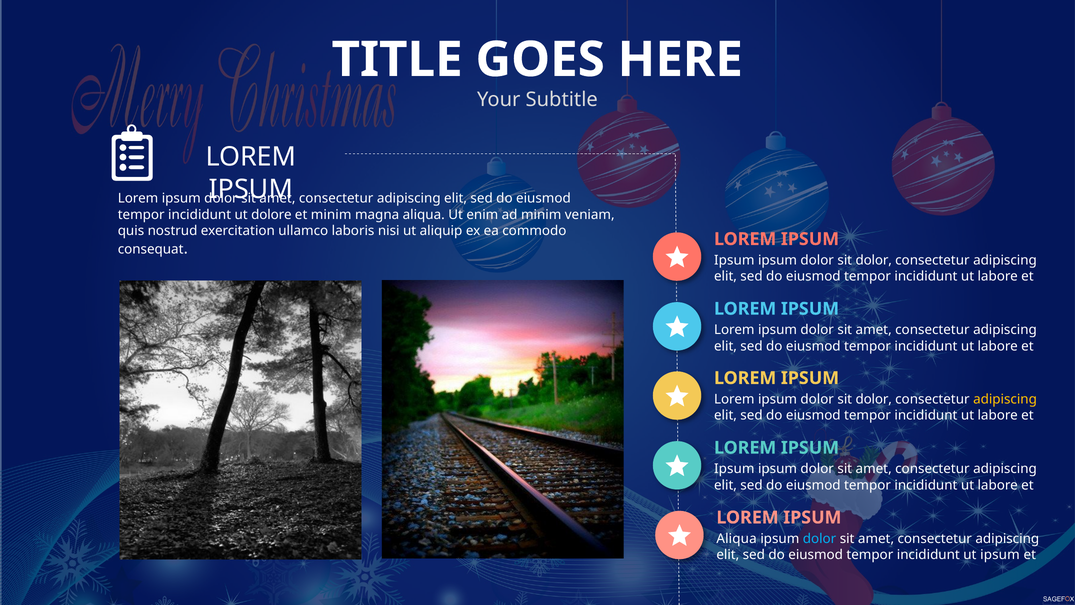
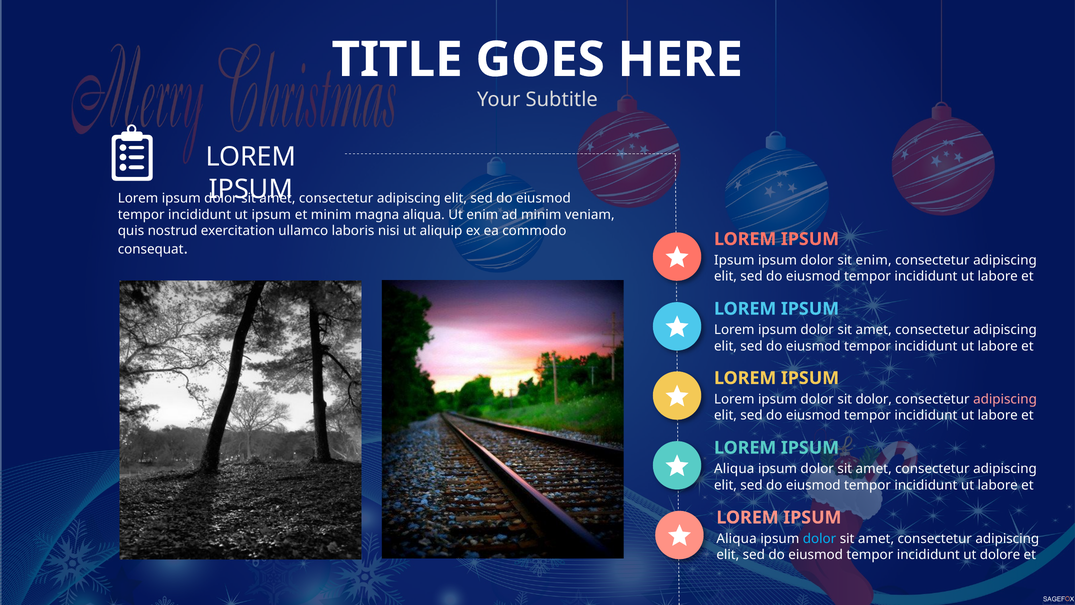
ut dolore: dolore -> ipsum (271, 214)
dolor: dolor -> enim (874, 260)
adipiscing colour: yellow -> pink (1005, 399)
Ipsum: Ipsum -> Aliqua (734, 469)
ut ipsum: ipsum -> dolore (1000, 555)
